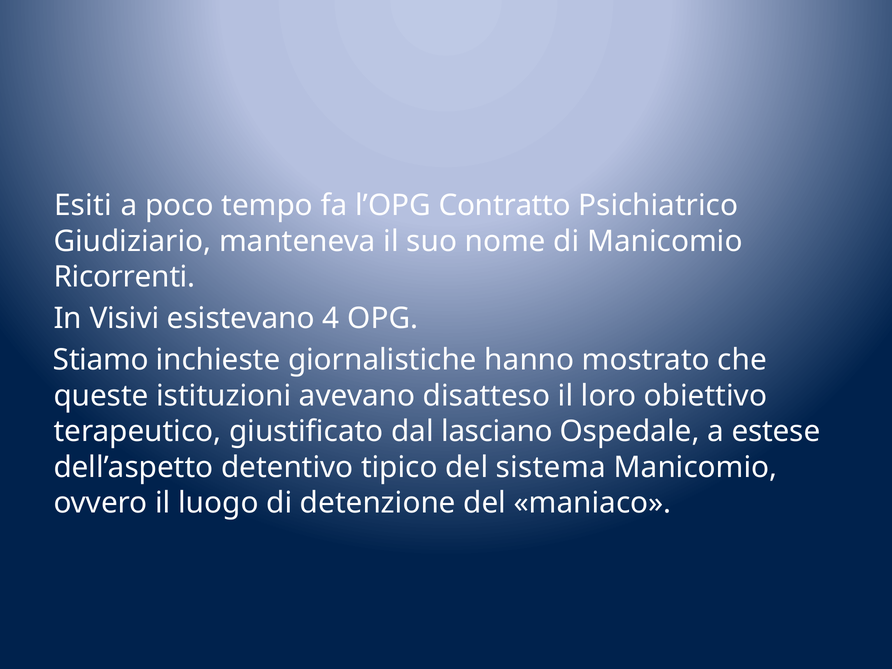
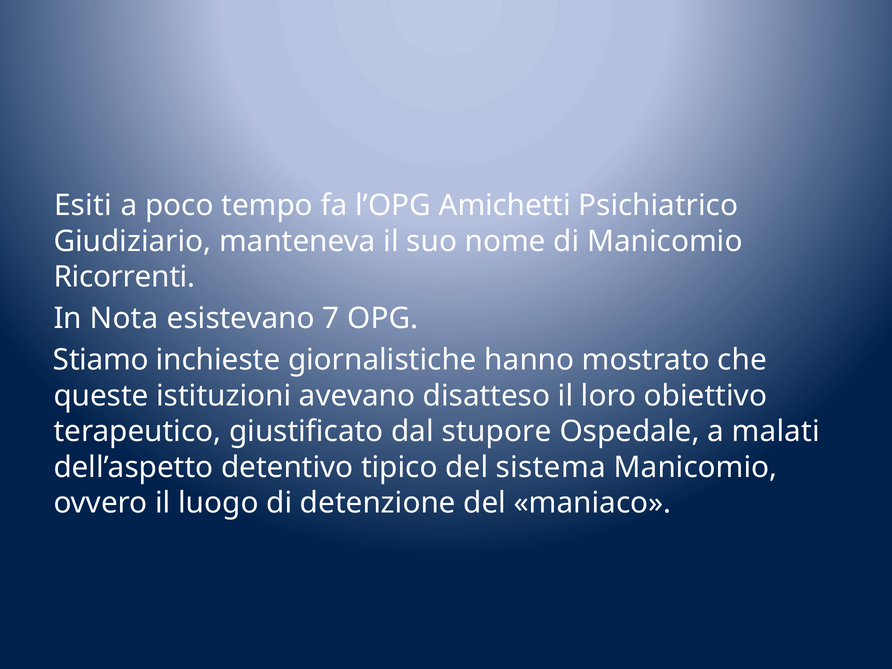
Contratto: Contratto -> Amichetti (505, 206)
Visivi: Visivi -> Nota (124, 319)
4: 4 -> 7 (331, 319)
lasciano: lasciano -> stupore (497, 432)
estese: estese -> malati (776, 432)
